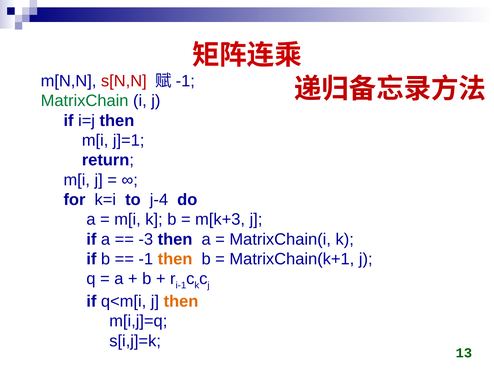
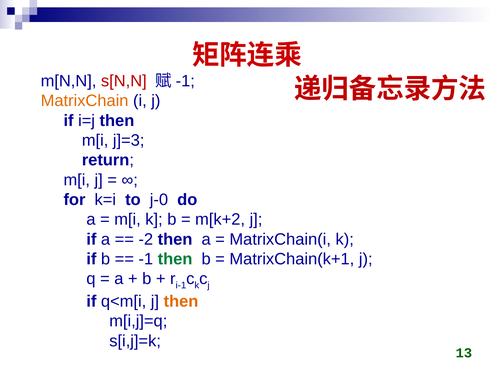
MatrixChain colour: green -> orange (85, 101)
j]=1: j]=1 -> j]=3 (129, 140)
j-4: j-4 -> j-0 (159, 199)
m[k+3: m[k+3 -> m[k+2 (220, 219)
-3: -3 -> -2 (146, 239)
then colour: orange -> green (175, 259)
